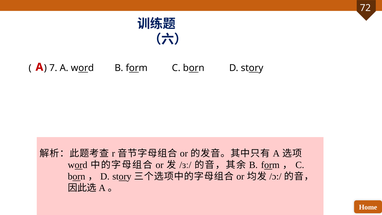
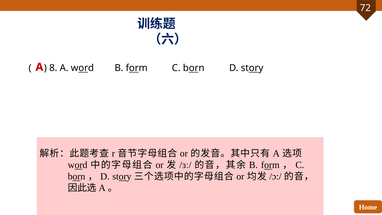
7: 7 -> 8 (53, 68)
